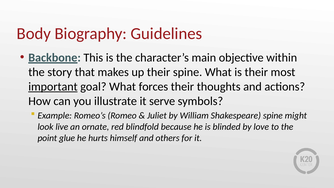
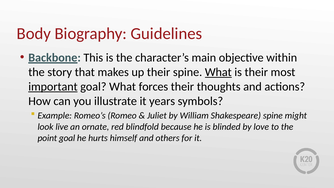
What underline: none -> present (218, 72)
serve: serve -> years (162, 101)
point glue: glue -> goal (67, 138)
